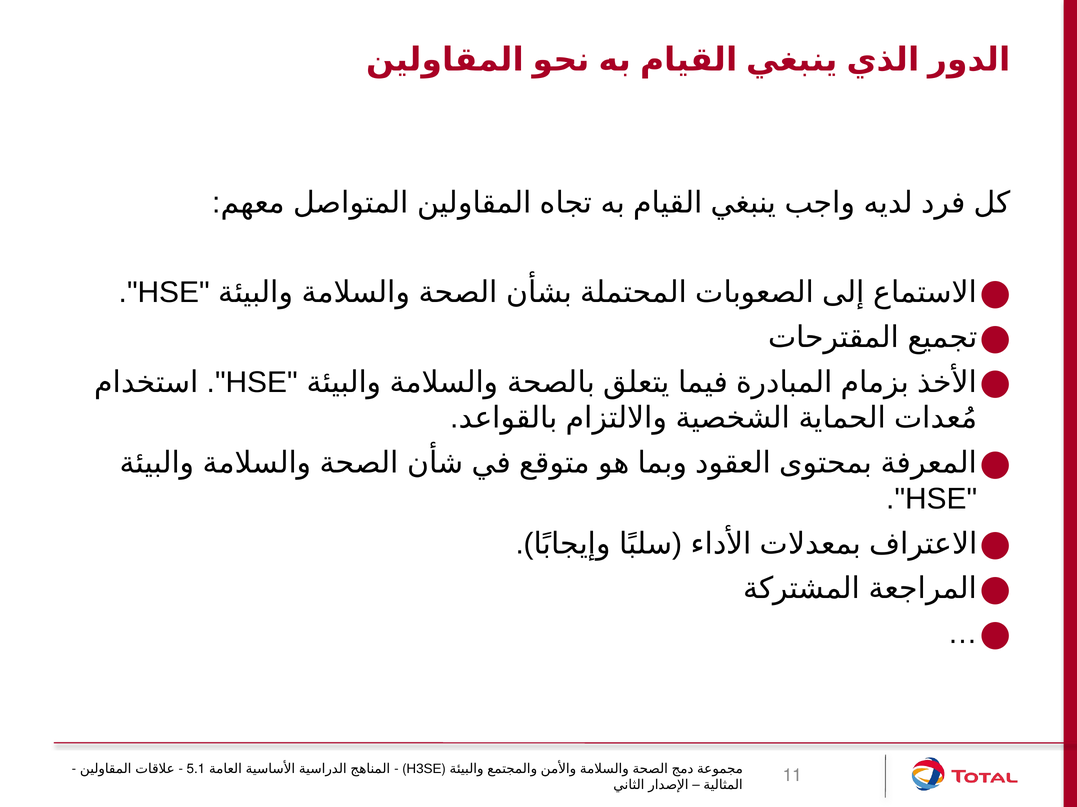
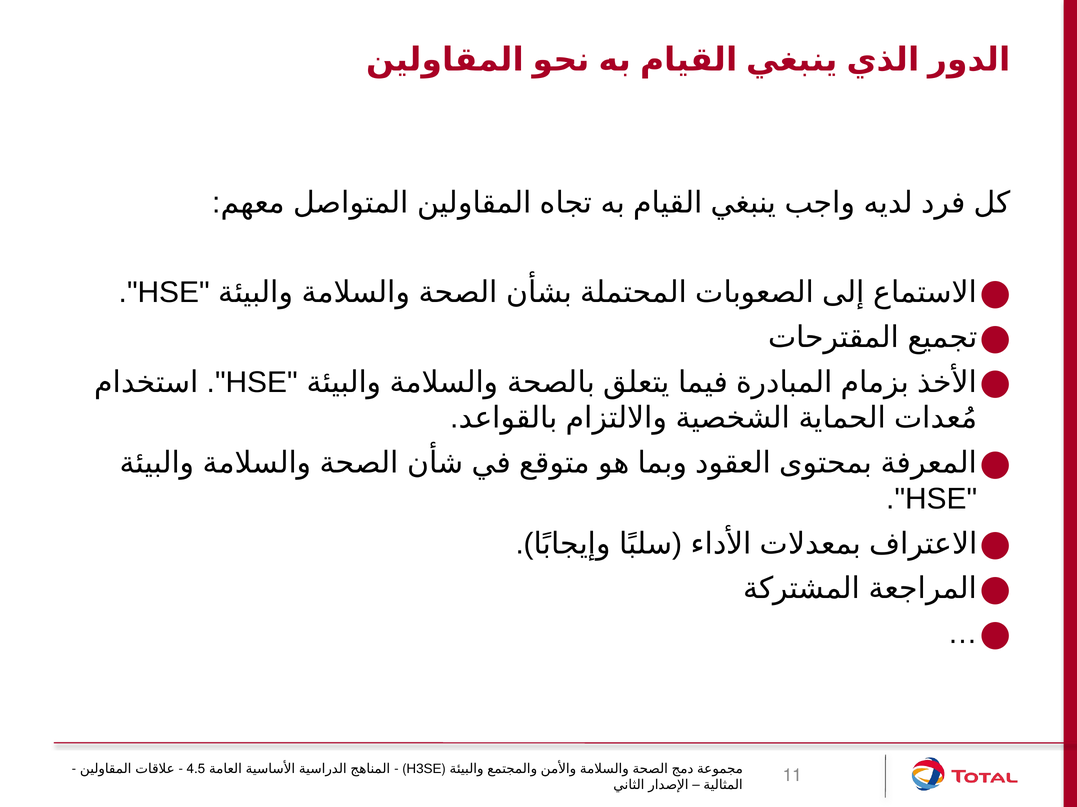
5.1: 5.1 -> 4.5 (196, 770)
